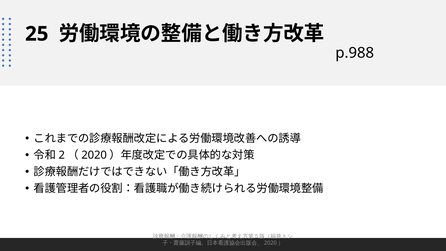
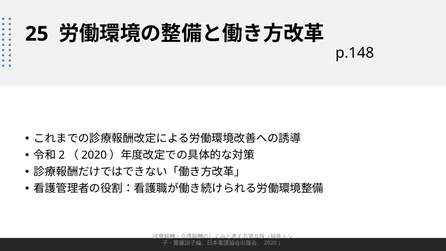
p.988: p.988 -> p.148 (355, 53)
